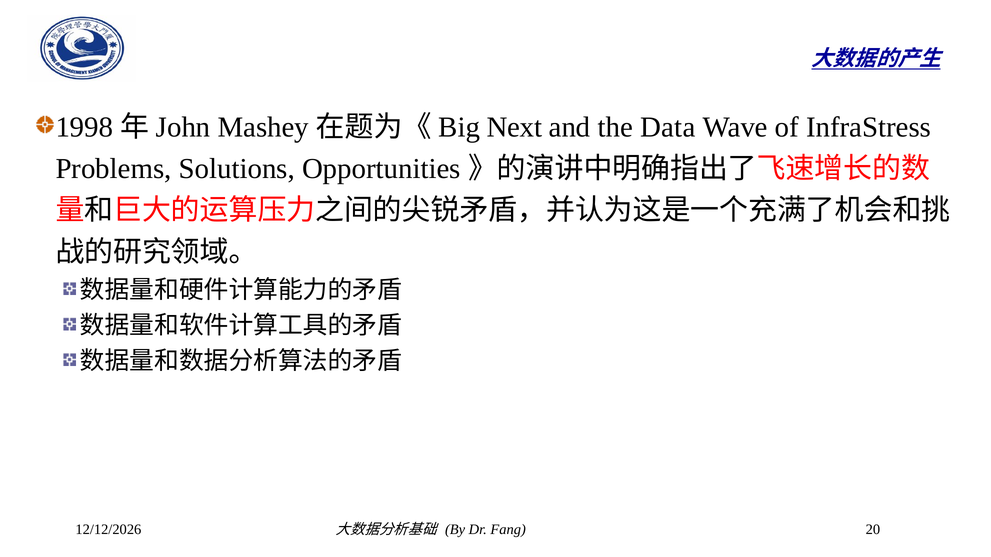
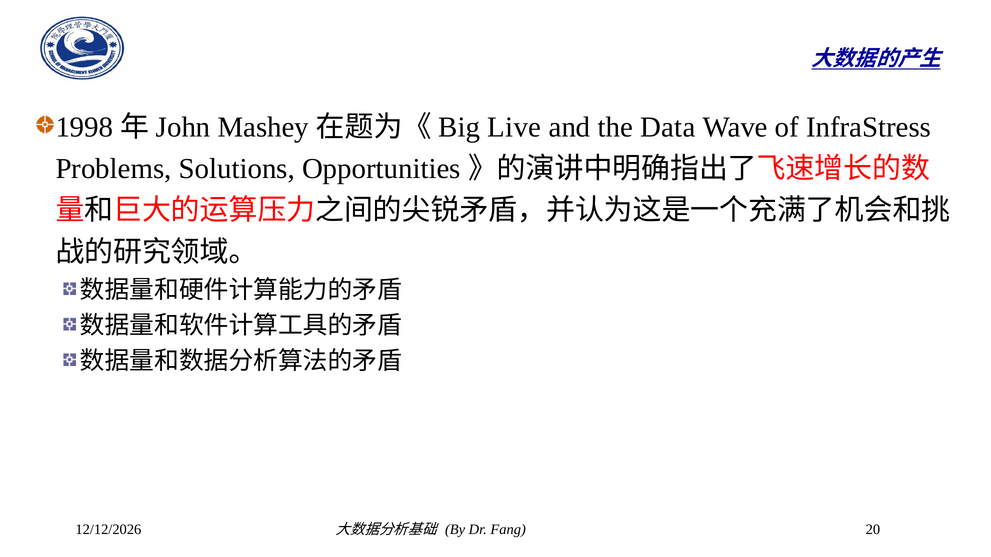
Next: Next -> Live (514, 127)
